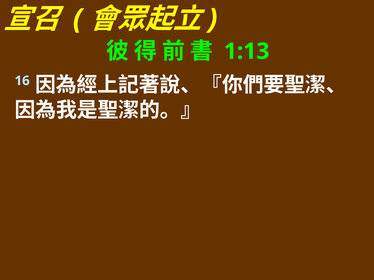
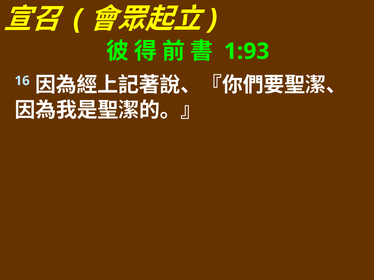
1:13: 1:13 -> 1:93 (247, 51)
